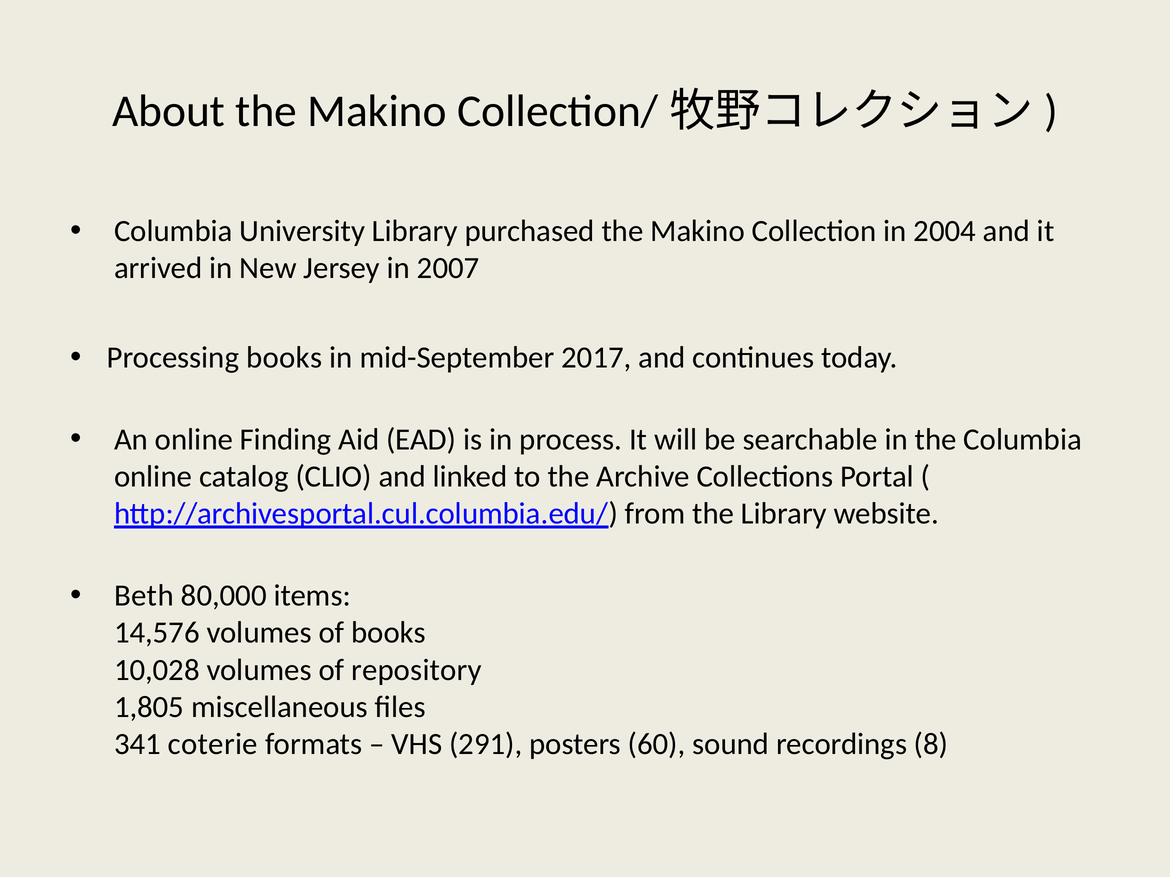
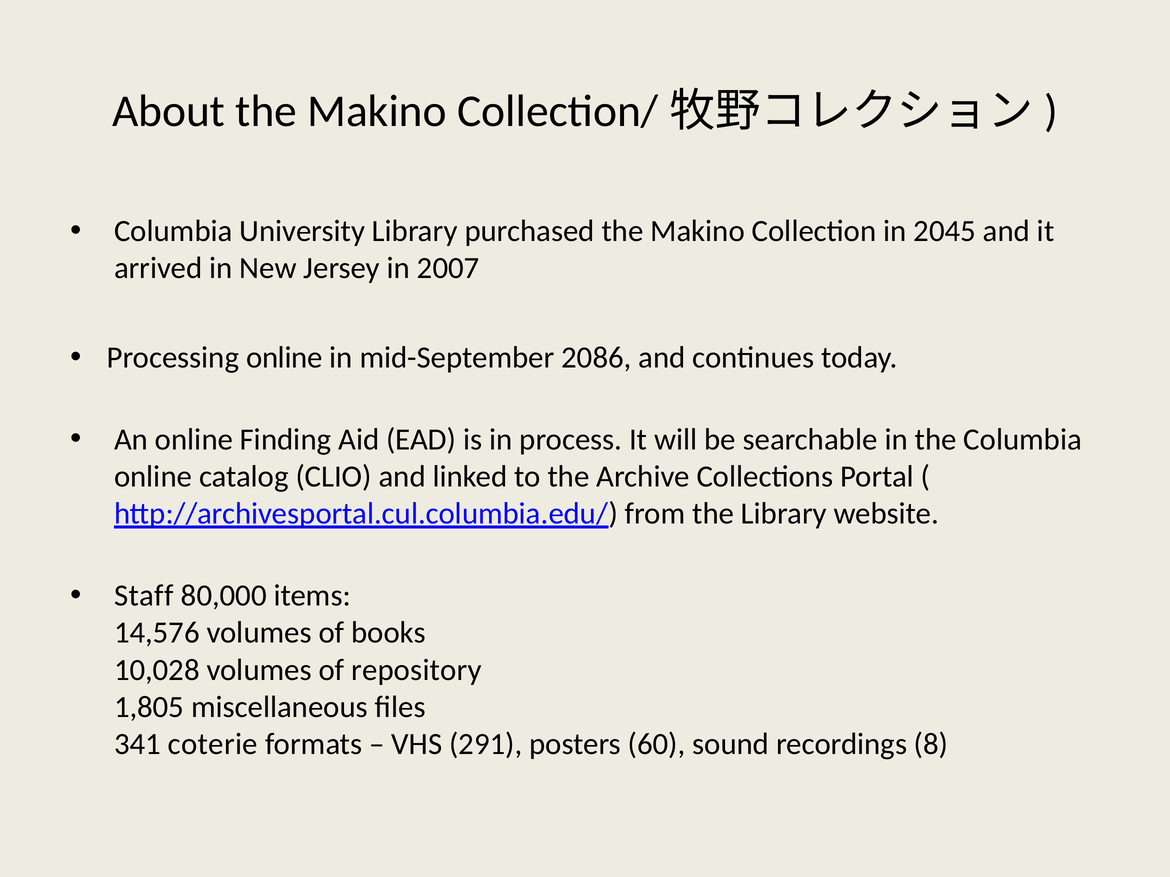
2004: 2004 -> 2045 (945, 231)
Processing books: books -> online (284, 358)
2017: 2017 -> 2086 (596, 358)
Beth: Beth -> Staff (144, 596)
